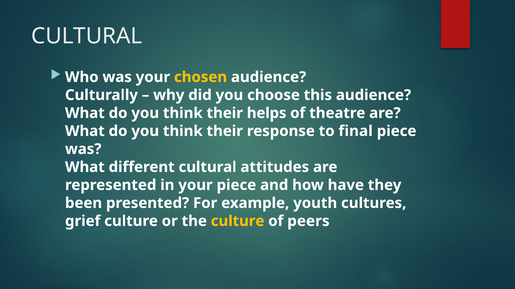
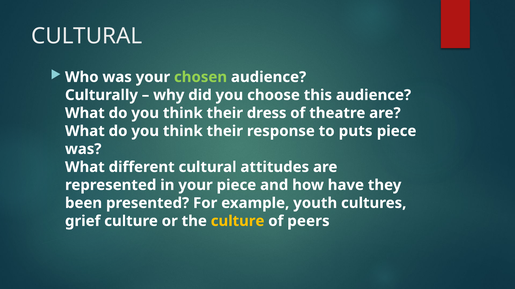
chosen colour: yellow -> light green (201, 77)
helps: helps -> dress (267, 113)
final: final -> puts (356, 131)
